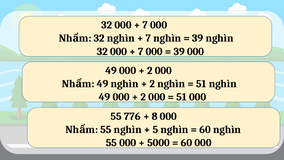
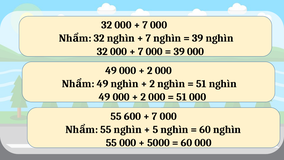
776: 776 -> 600 (132, 116)
8: 8 -> 7 (155, 116)
